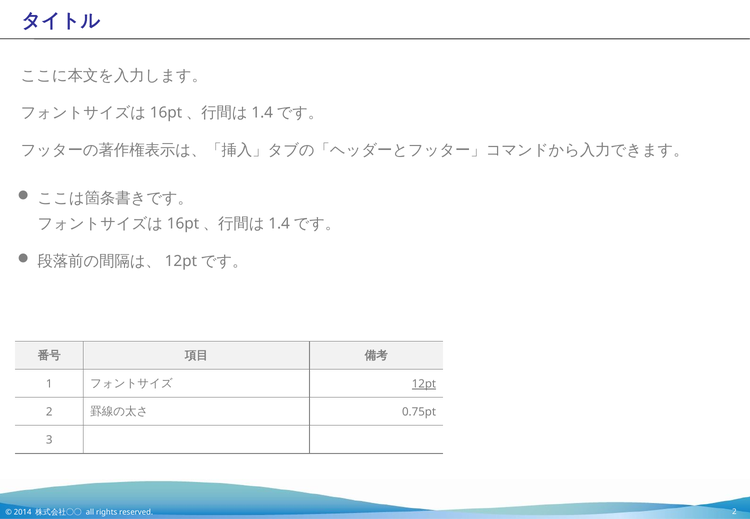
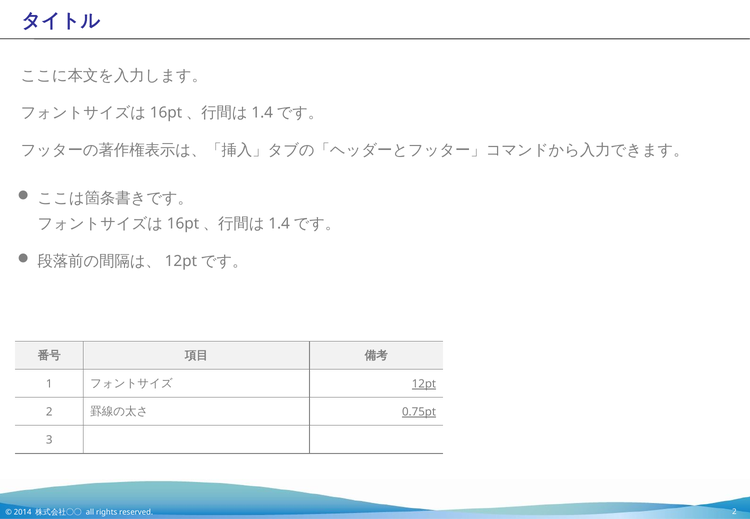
0.75pt underline: none -> present (419, 412)
